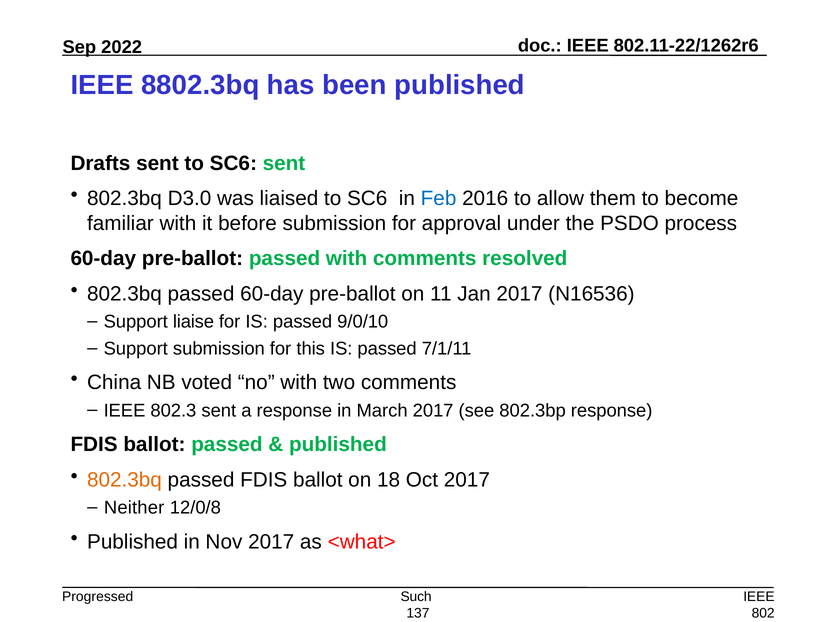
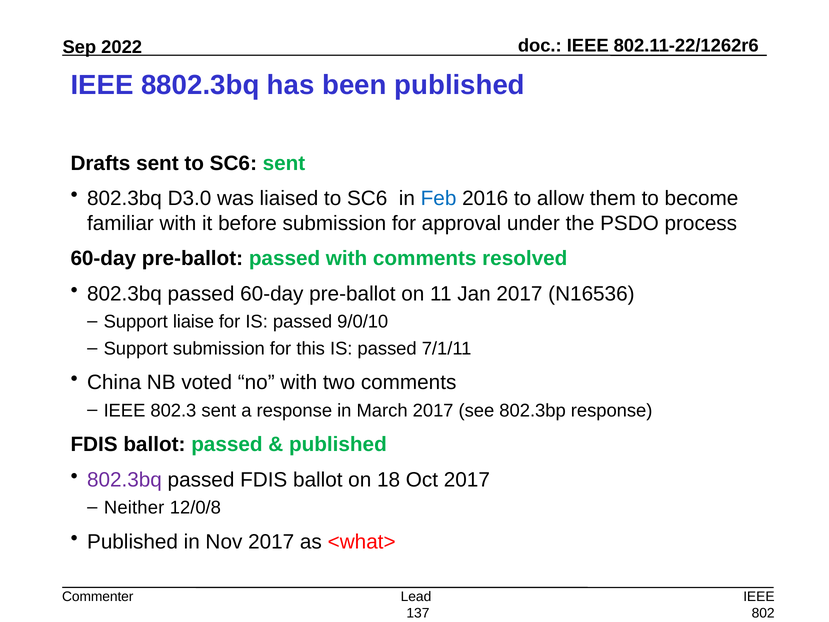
802.3bq colour: orange -> purple (124, 480)
Progressed: Progressed -> Commenter (98, 596)
Such: Such -> Lead (416, 596)
